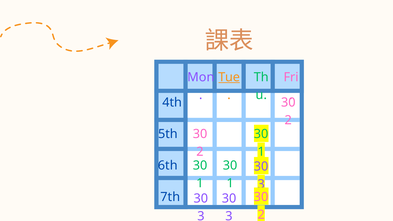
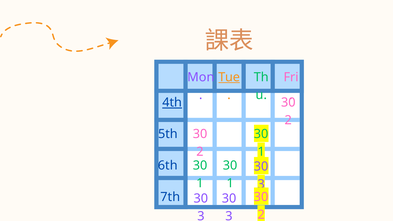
4th underline: none -> present (172, 103)
